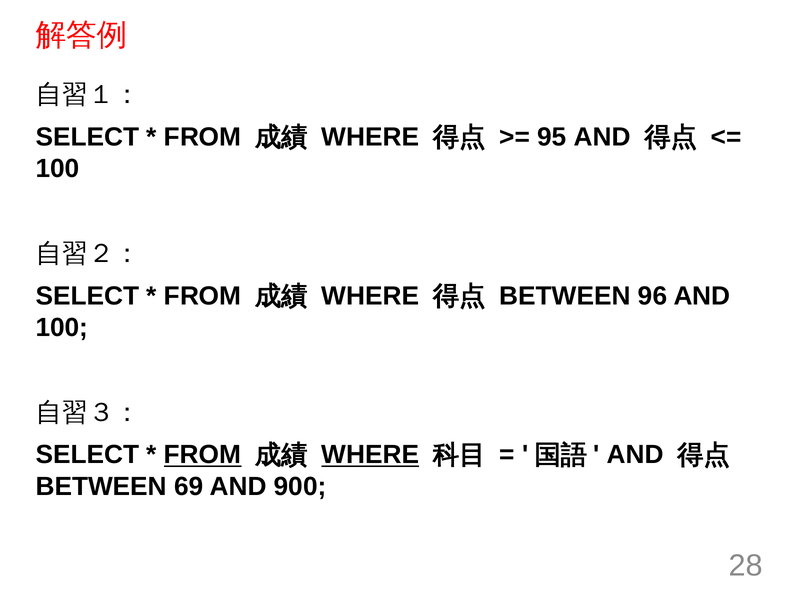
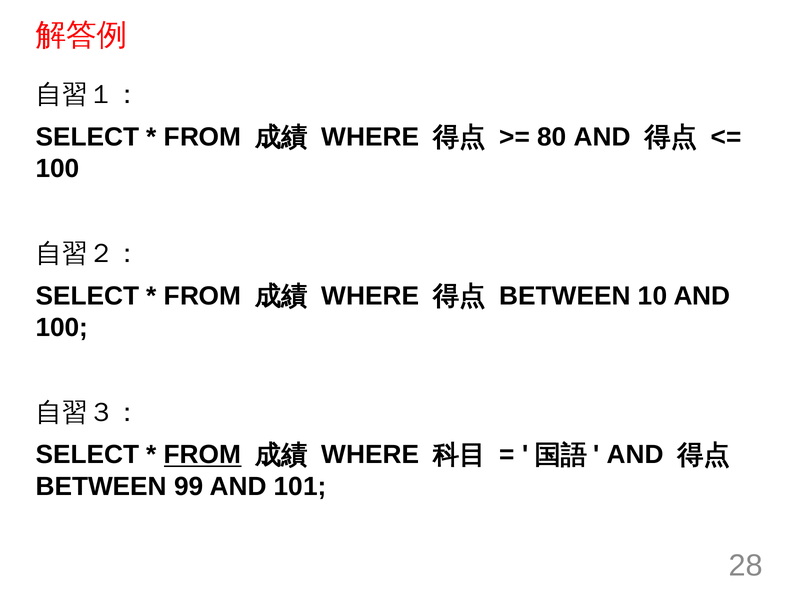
95: 95 -> 80 (552, 137)
96: 96 -> 10 (653, 296)
WHERE underline: present -> none (370, 455)
69: 69 -> 99 (189, 486)
900: 900 -> 101 (300, 486)
